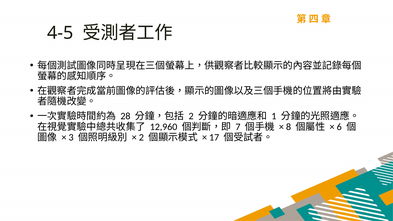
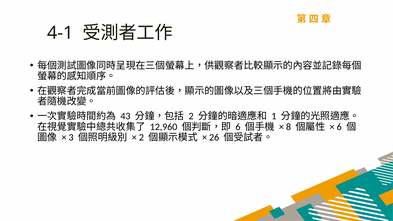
4-5: 4-5 -> 4-1 (60, 33)
28: 28 -> 43 (125, 116)
7: 7 -> 6 (238, 127)
17: 17 -> 26 (214, 137)
